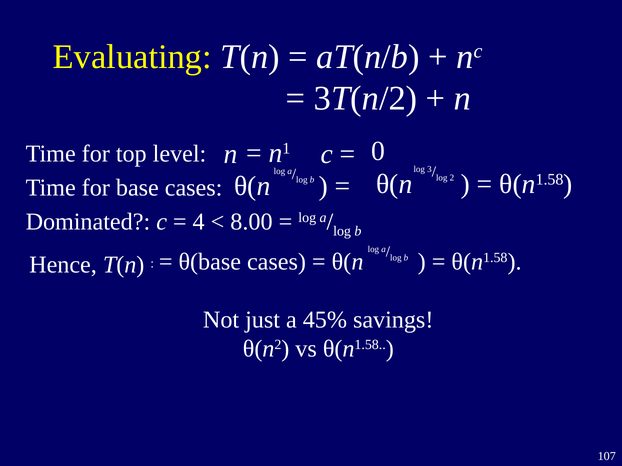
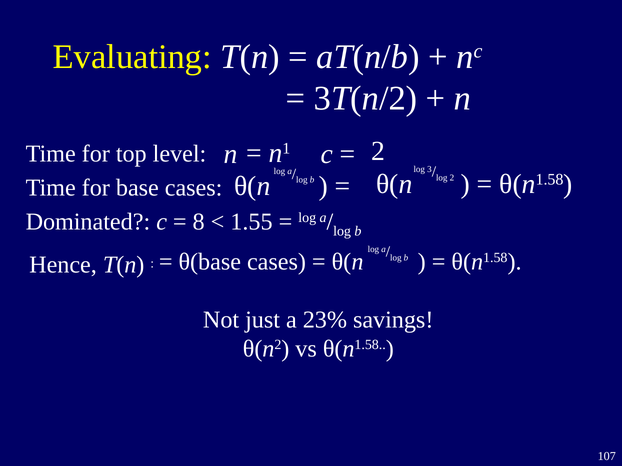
n1 0: 0 -> 2 (378, 151)
4: 4 -> 8 (199, 222)
8.00: 8.00 -> 1.55 (252, 222)
45%: 45% -> 23% (325, 320)
